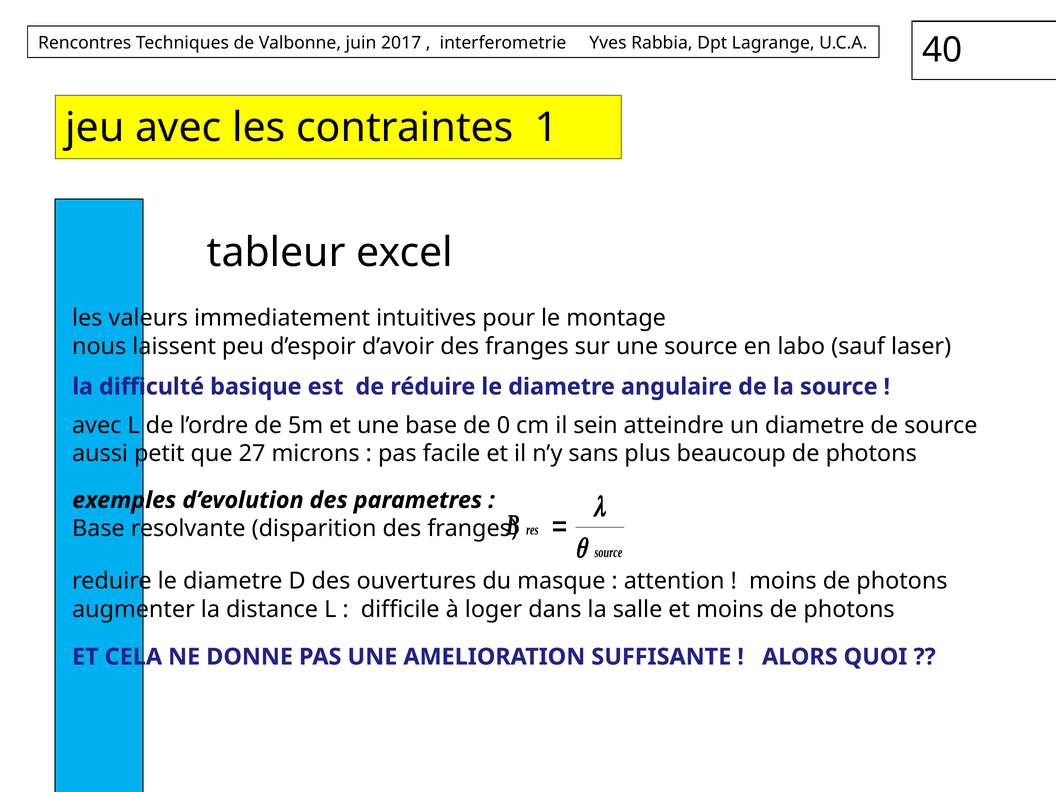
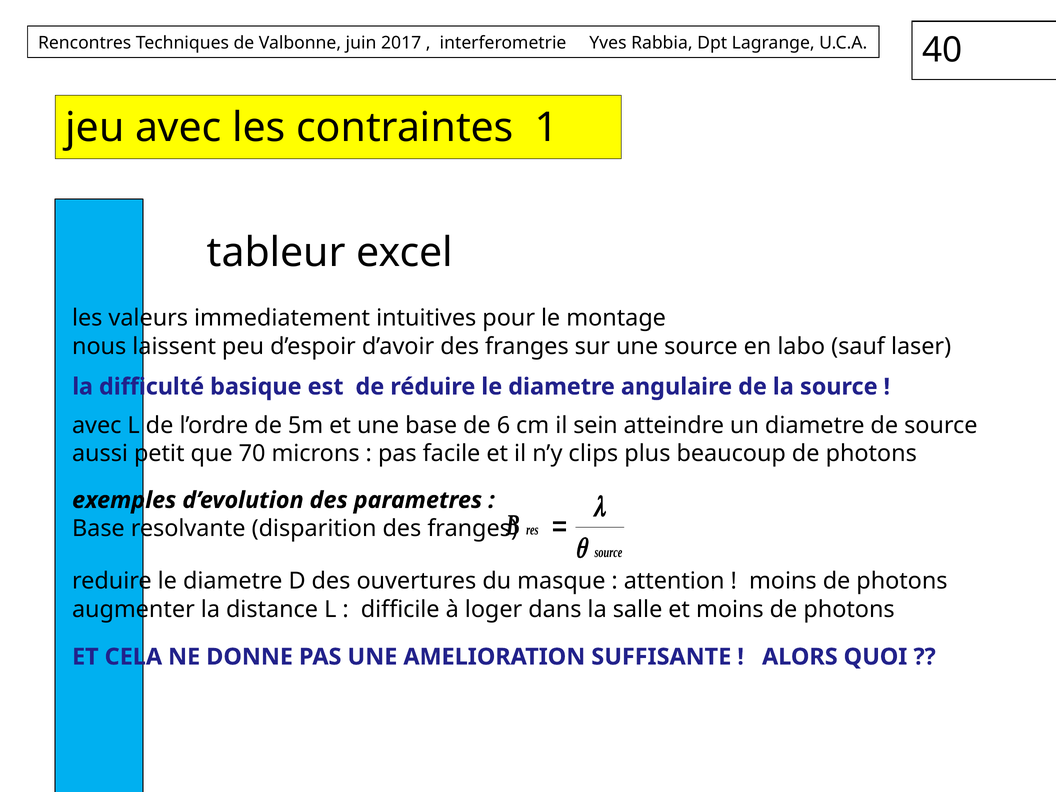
0: 0 -> 6 (503, 425)
27: 27 -> 70 (252, 454)
sans: sans -> clips (593, 454)
